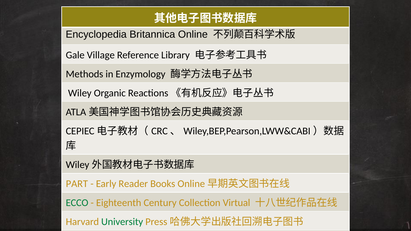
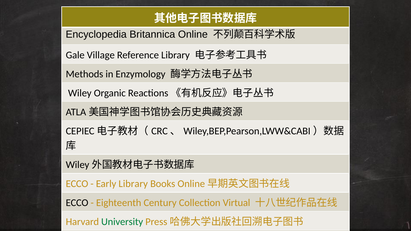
PART: PART -> ECCO (77, 184)
Early Reader: Reader -> Library (133, 184)
ECCO colour: green -> black (77, 203)
